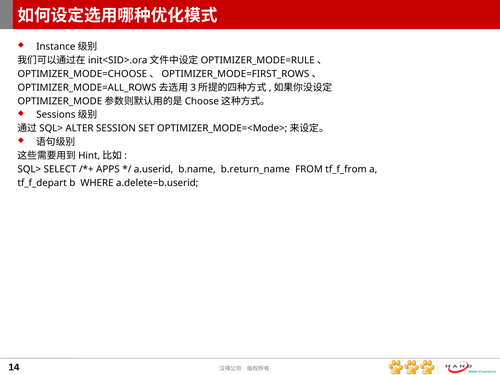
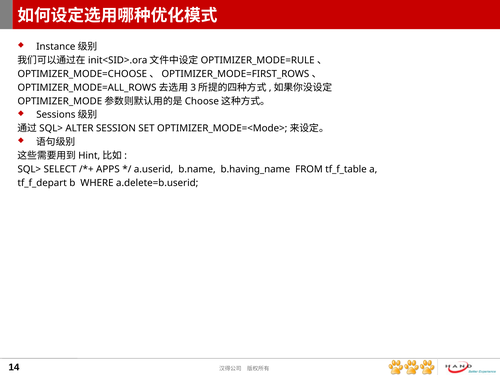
b.return_name: b.return_name -> b.having_name (255, 169)
tf_f_from: tf_f_from -> tf_f_table (346, 169)
